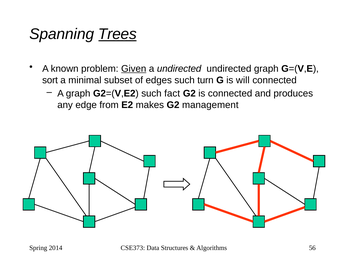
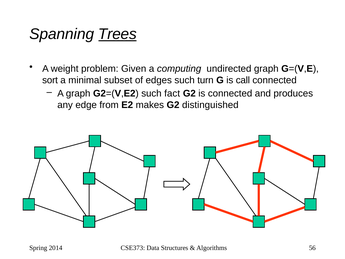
known: known -> weight (65, 69)
Given underline: present -> none (134, 69)
a undirected: undirected -> computing (179, 69)
will: will -> call (243, 80)
management: management -> distinguished (210, 105)
